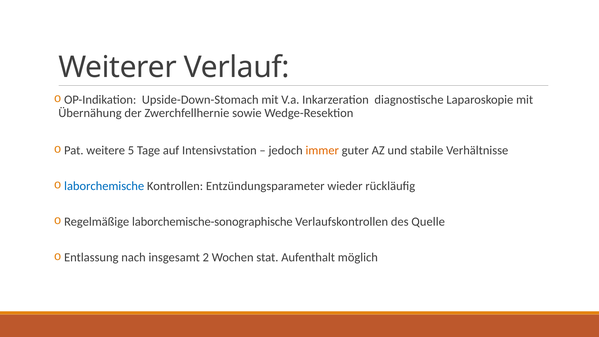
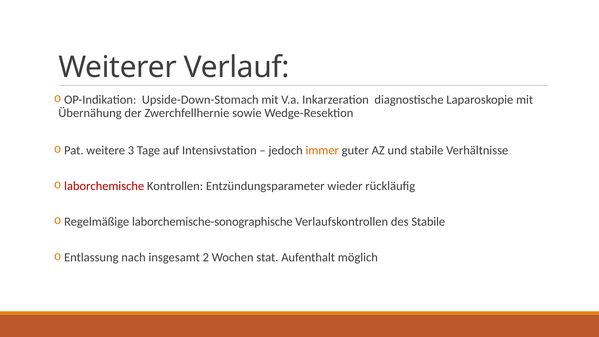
5: 5 -> 3 (131, 150)
laborchemische colour: blue -> red (104, 186)
des Quelle: Quelle -> Stabile (428, 222)
